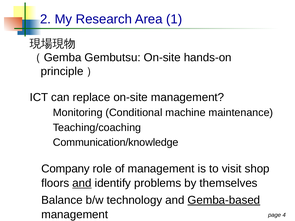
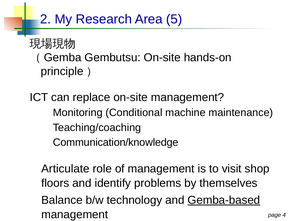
1: 1 -> 5 (174, 19)
Company: Company -> Articulate (65, 169)
and underline: present -> none (82, 183)
